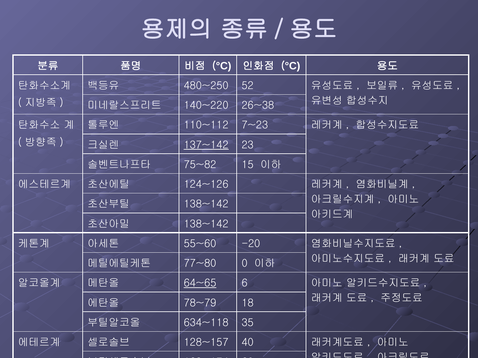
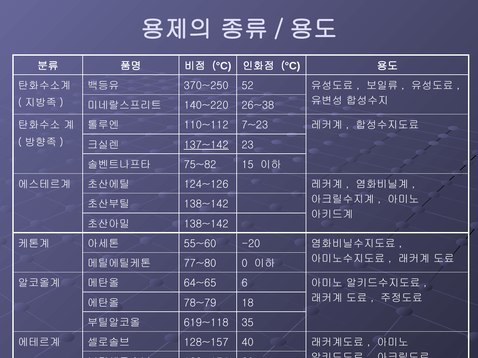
480~250: 480~250 -> 370~250 (206, 86)
64~65 underline: present -> none (200, 284)
634~118: 634~118 -> 619~118 (206, 323)
